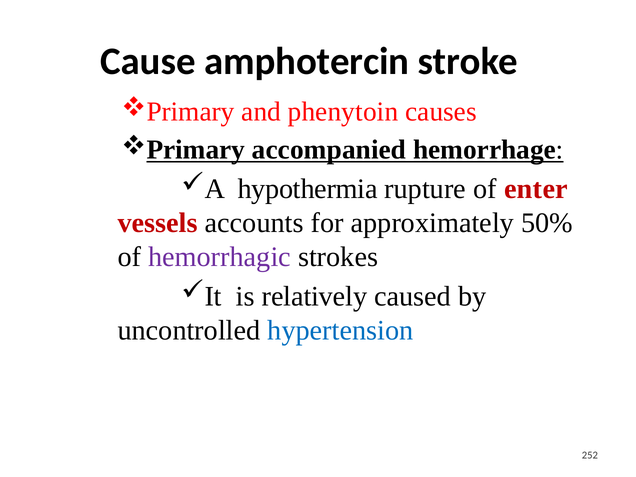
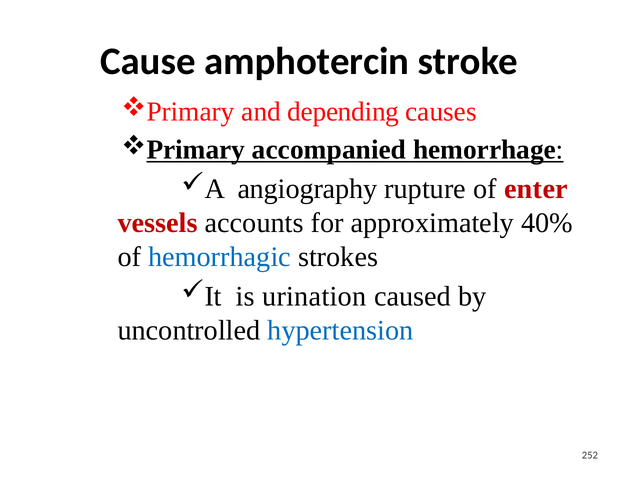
phenytoin: phenytoin -> depending (343, 112)
hypothermia: hypothermia -> angiography (307, 189)
50%: 50% -> 40% (547, 223)
hemorrhagic colour: purple -> blue (220, 257)
relatively: relatively -> urination (314, 297)
